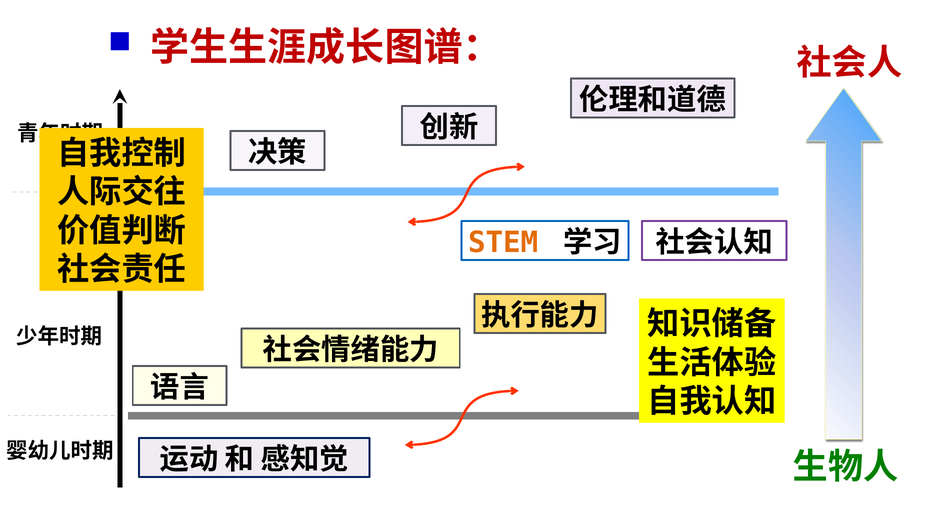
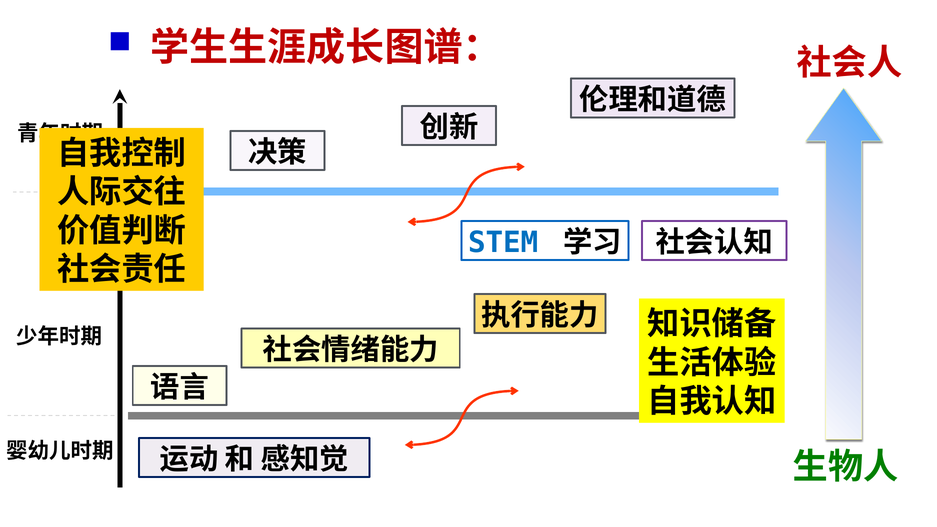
STEM colour: orange -> blue (503, 243)
